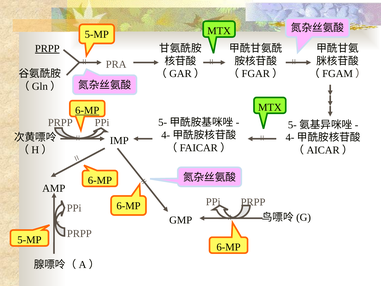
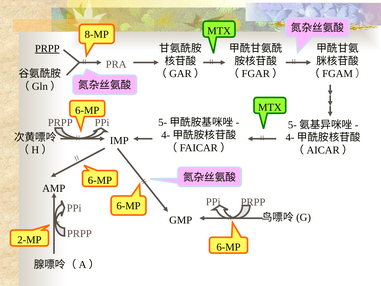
5-MP: 5-MP -> 8-MP (97, 34)
6-MP underline: present -> none (87, 110)
5-MP: 5-MP -> 2-MP (29, 240)
